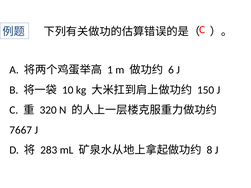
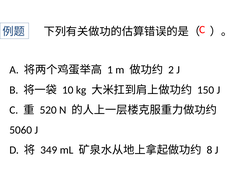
6: 6 -> 2 (171, 70)
320: 320 -> 520 (48, 110)
7667: 7667 -> 5060 (21, 130)
283: 283 -> 349 (49, 150)
